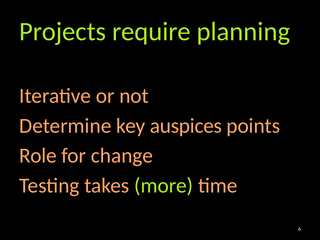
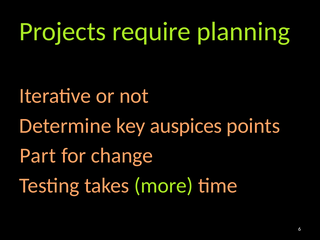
Role: Role -> Part (38, 156)
